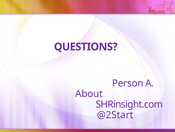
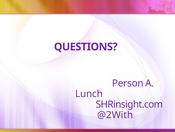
About: About -> Lunch (89, 93)
@2Start: @2Start -> @2With (115, 114)
